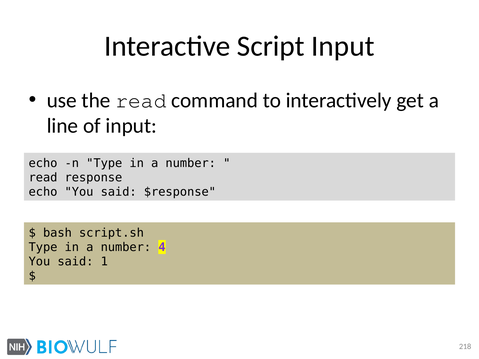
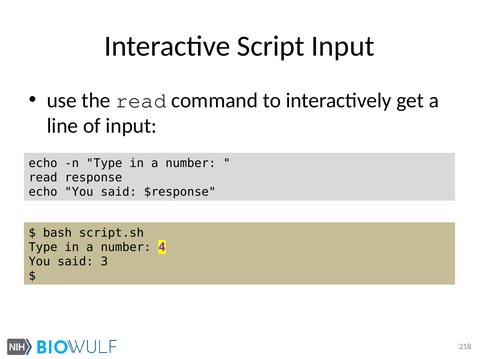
1: 1 -> 3 (104, 262)
